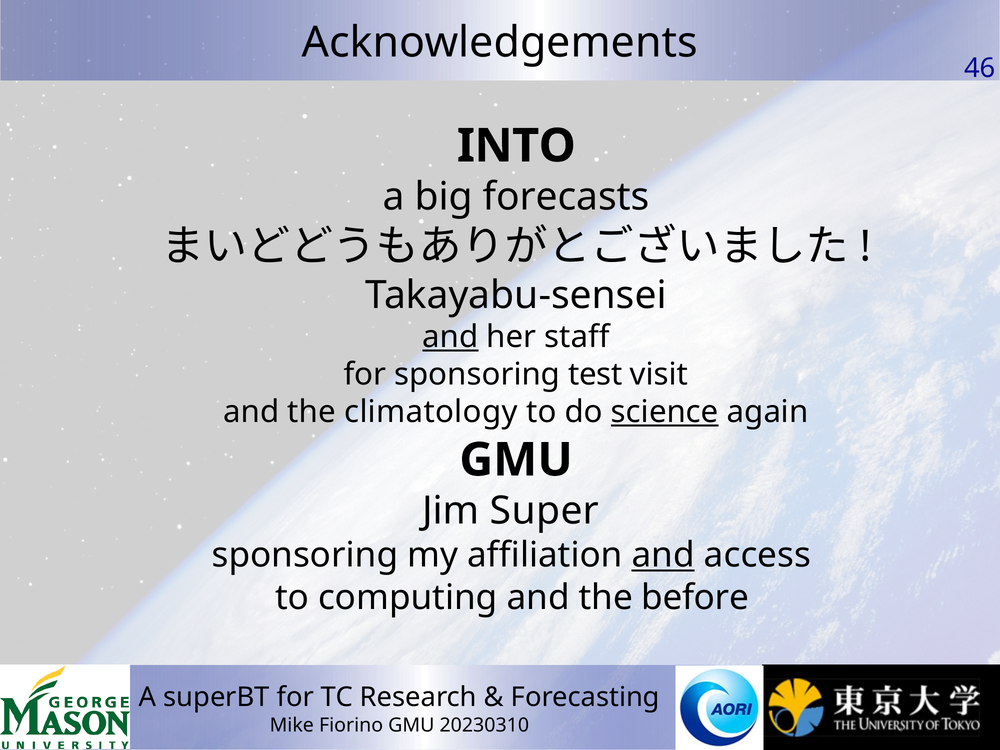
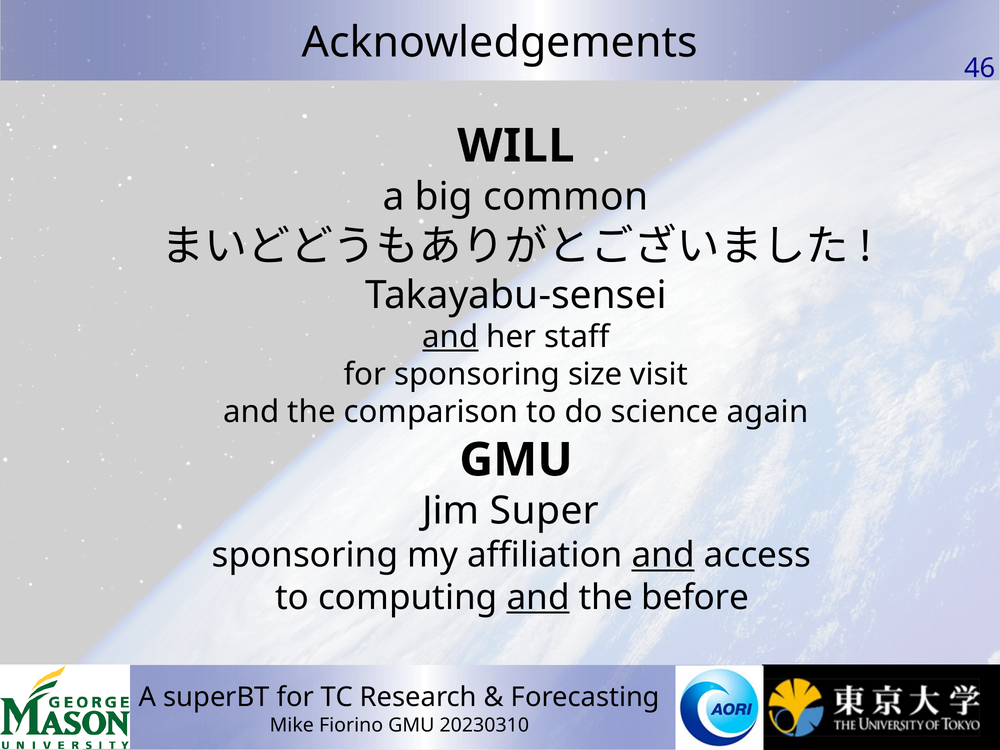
INTO: INTO -> WILL (516, 146)
forecasts: forecasts -> common (566, 197)
test: test -> size (595, 375)
climatology: climatology -> comparison (431, 412)
science underline: present -> none (665, 412)
and underline: none -> present (538, 597)
